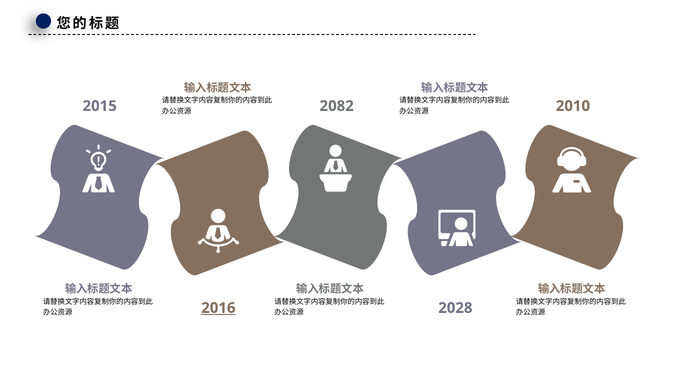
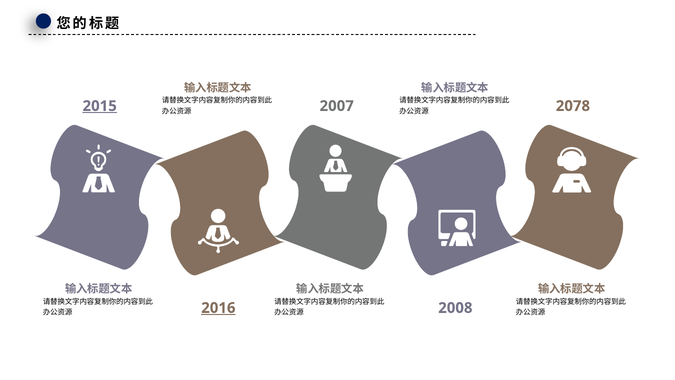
2015 underline: none -> present (100, 106)
2082: 2082 -> 2007 (337, 106)
2010: 2010 -> 2078 (573, 106)
2028: 2028 -> 2008 (455, 308)
